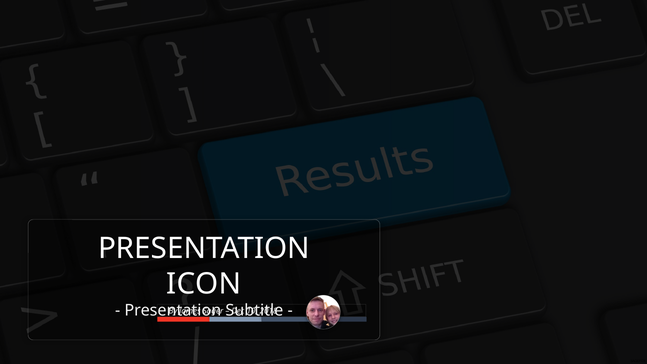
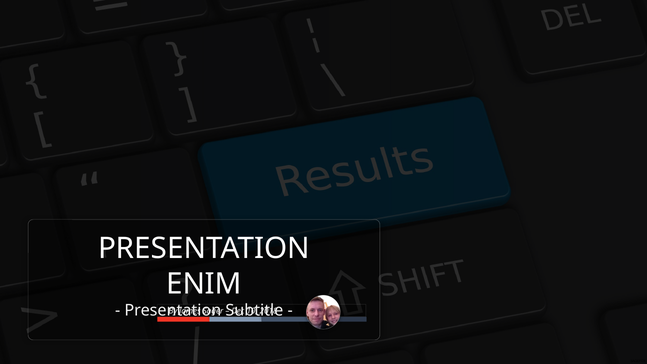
ICON: ICON -> ENIM (204, 284)
